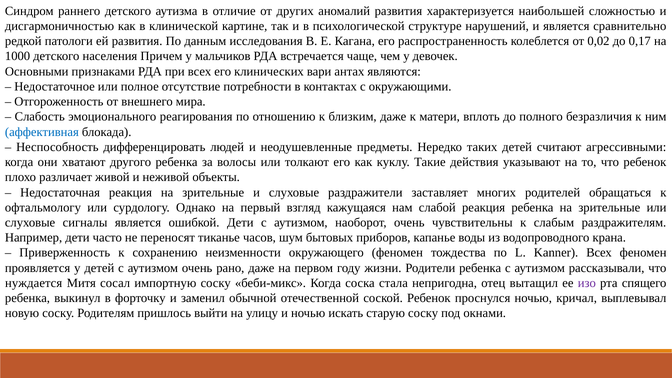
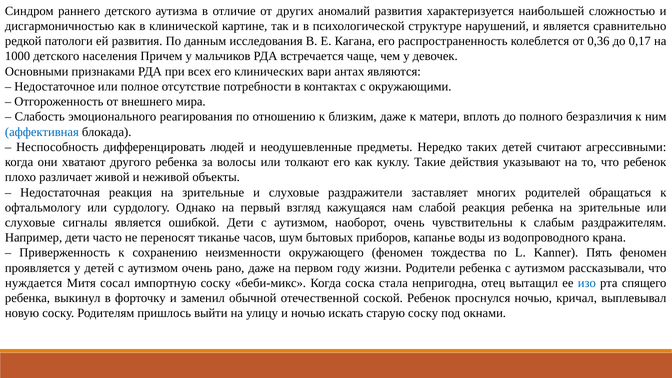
0,02: 0,02 -> 0,36 (598, 41)
Kanner Всех: Всех -> Пять (599, 253)
изо colour: purple -> blue (587, 283)
